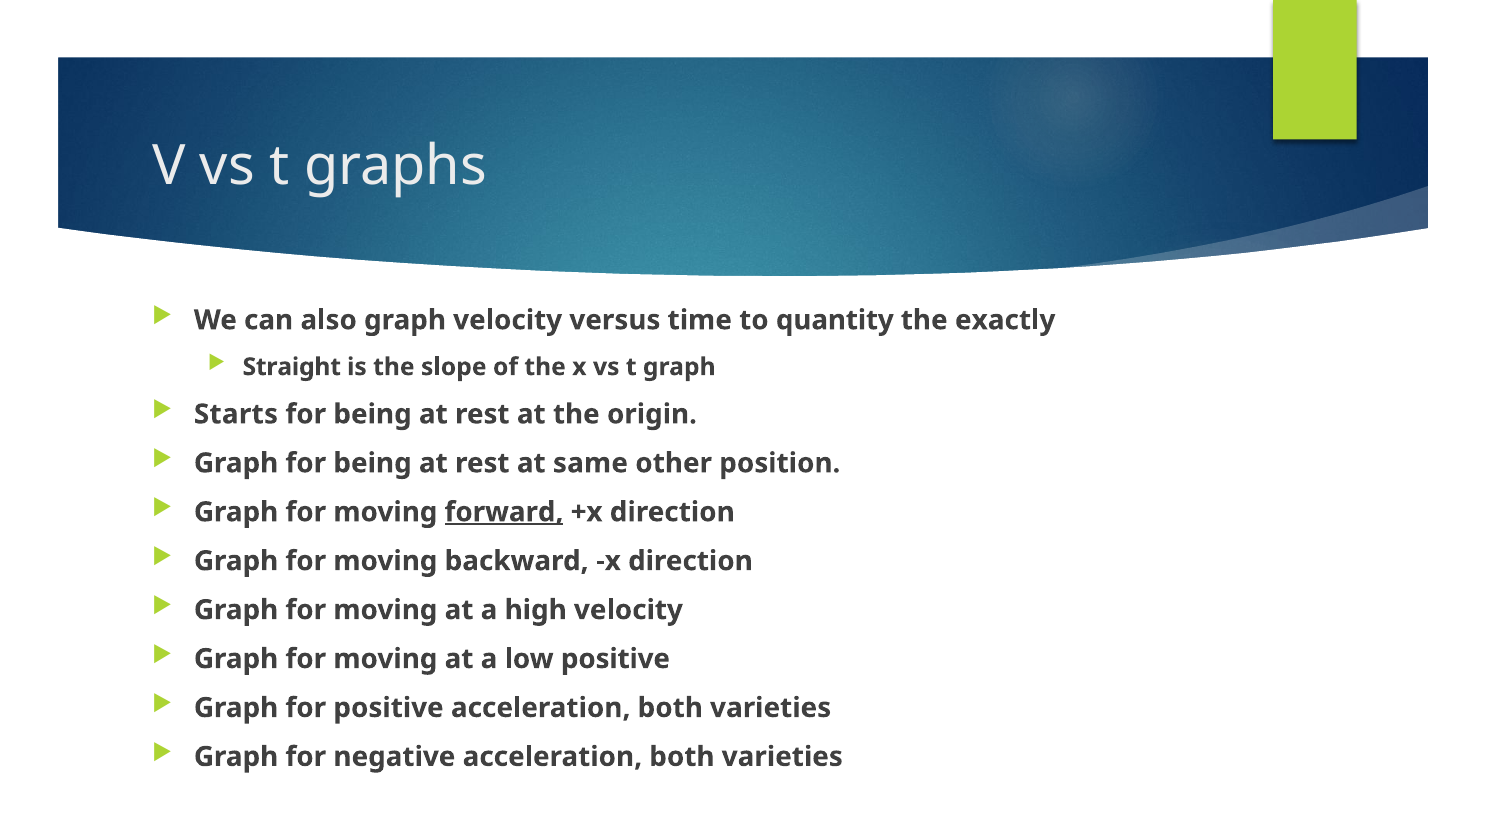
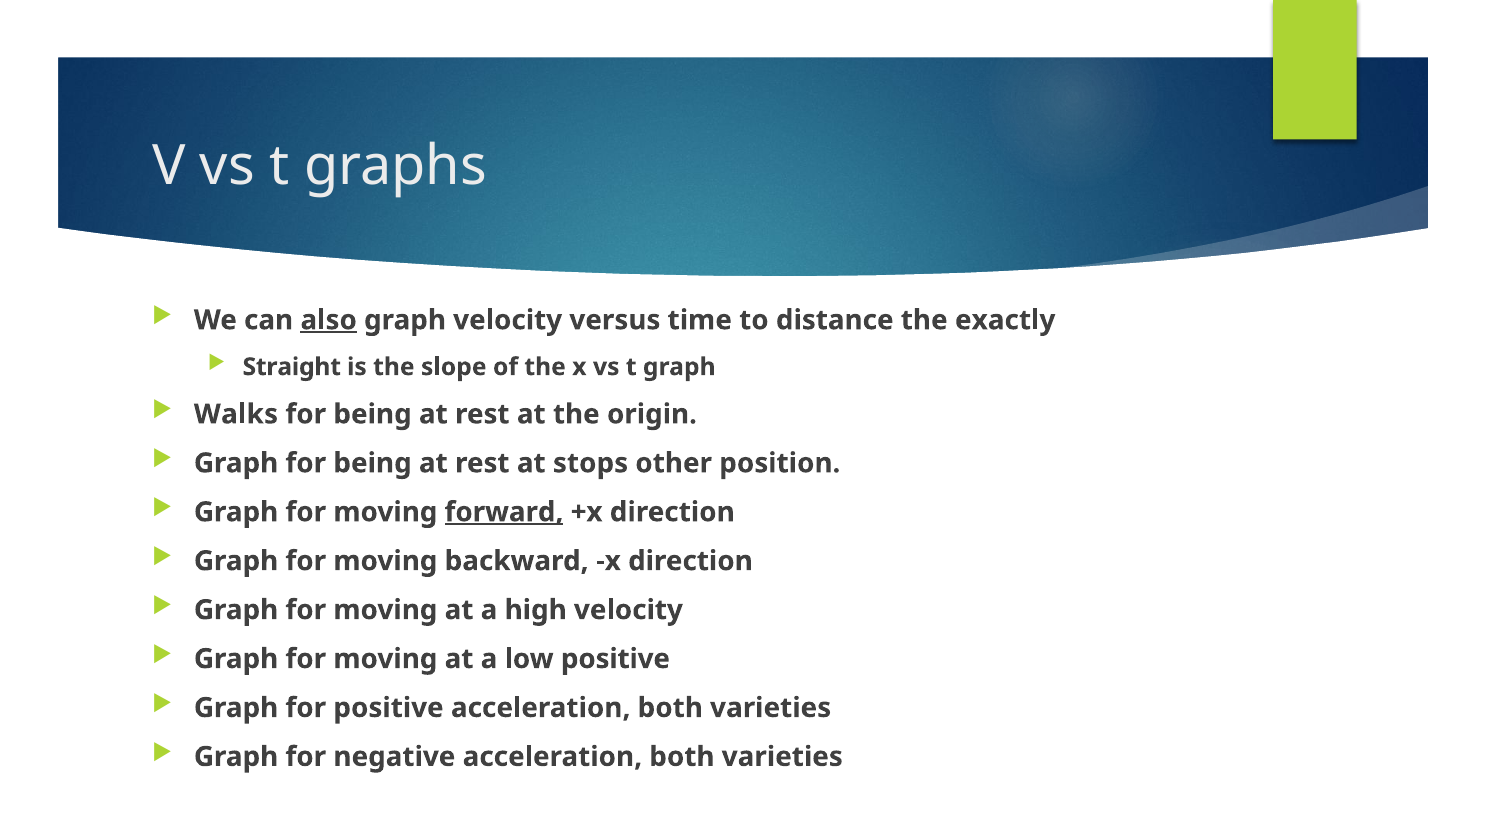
also underline: none -> present (329, 320)
quantity: quantity -> distance (835, 320)
Starts: Starts -> Walks (236, 414)
same: same -> stops (591, 463)
